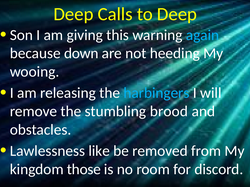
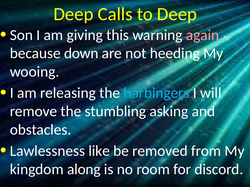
again colour: light blue -> pink (203, 35)
brood: brood -> asking (169, 112)
those: those -> along (84, 170)
